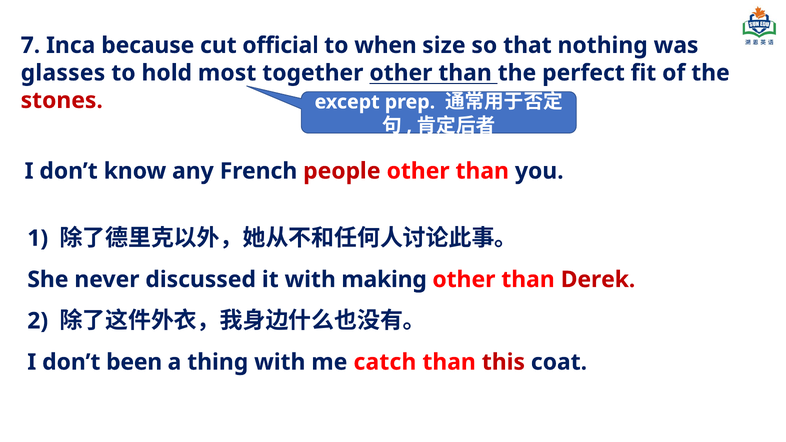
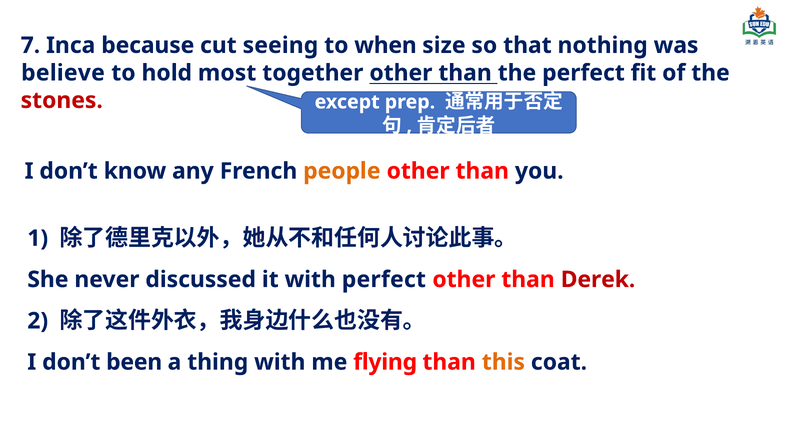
official: official -> seeing (280, 45)
glasses: glasses -> believe (63, 73)
people colour: red -> orange (342, 171)
with making: making -> perfect (384, 280)
catch: catch -> flying (385, 362)
this colour: red -> orange (503, 362)
